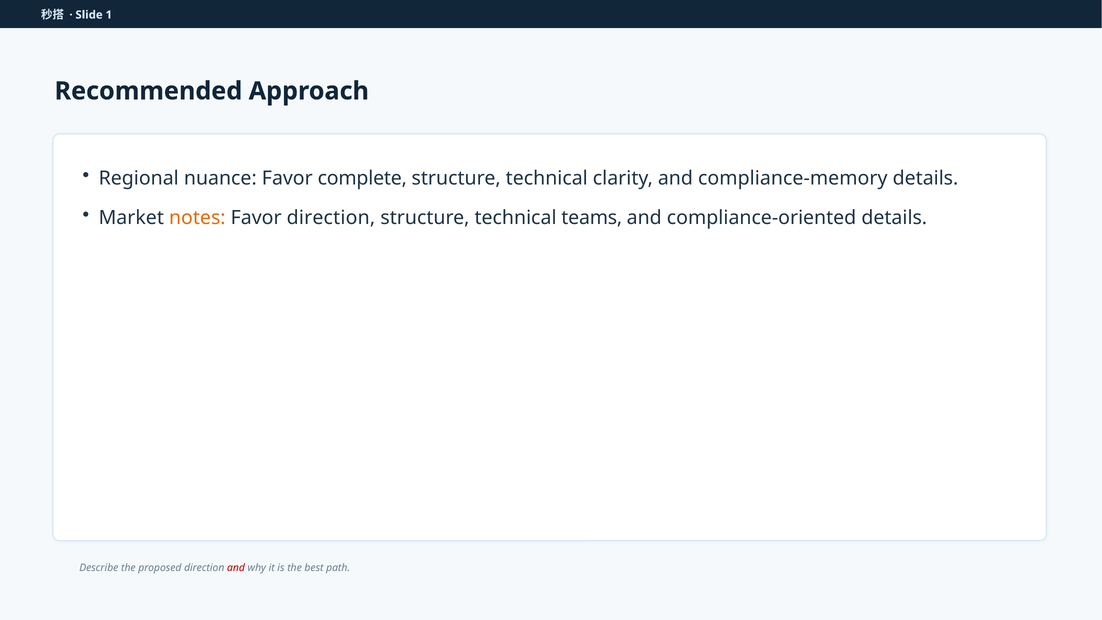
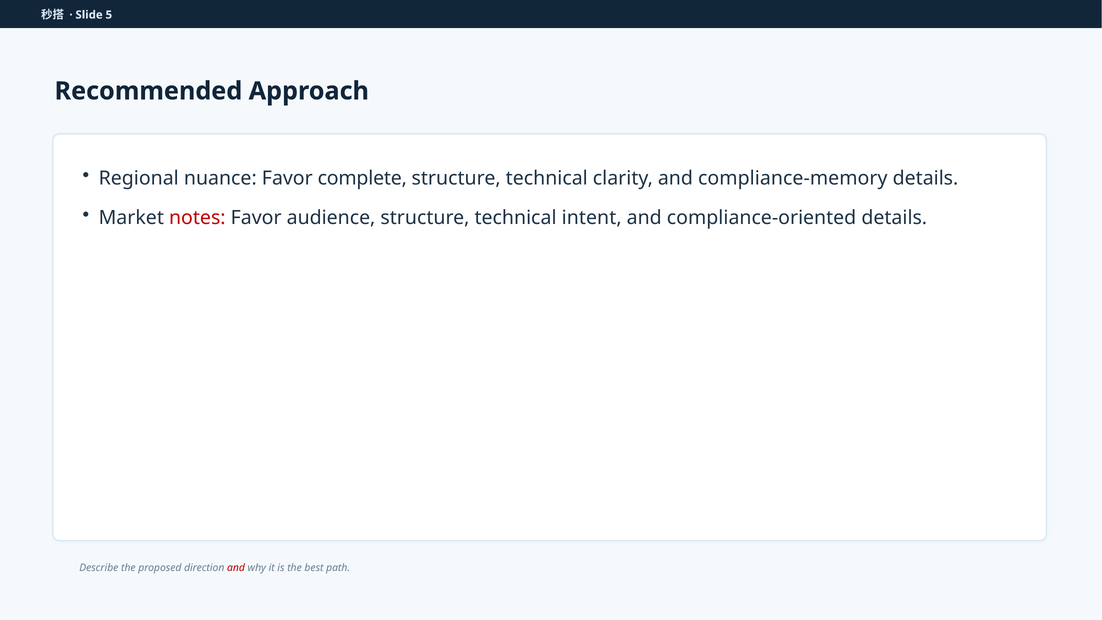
1: 1 -> 5 (109, 15)
notes colour: orange -> red (197, 218)
Favor direction: direction -> audience (331, 218)
teams: teams -> intent (592, 218)
